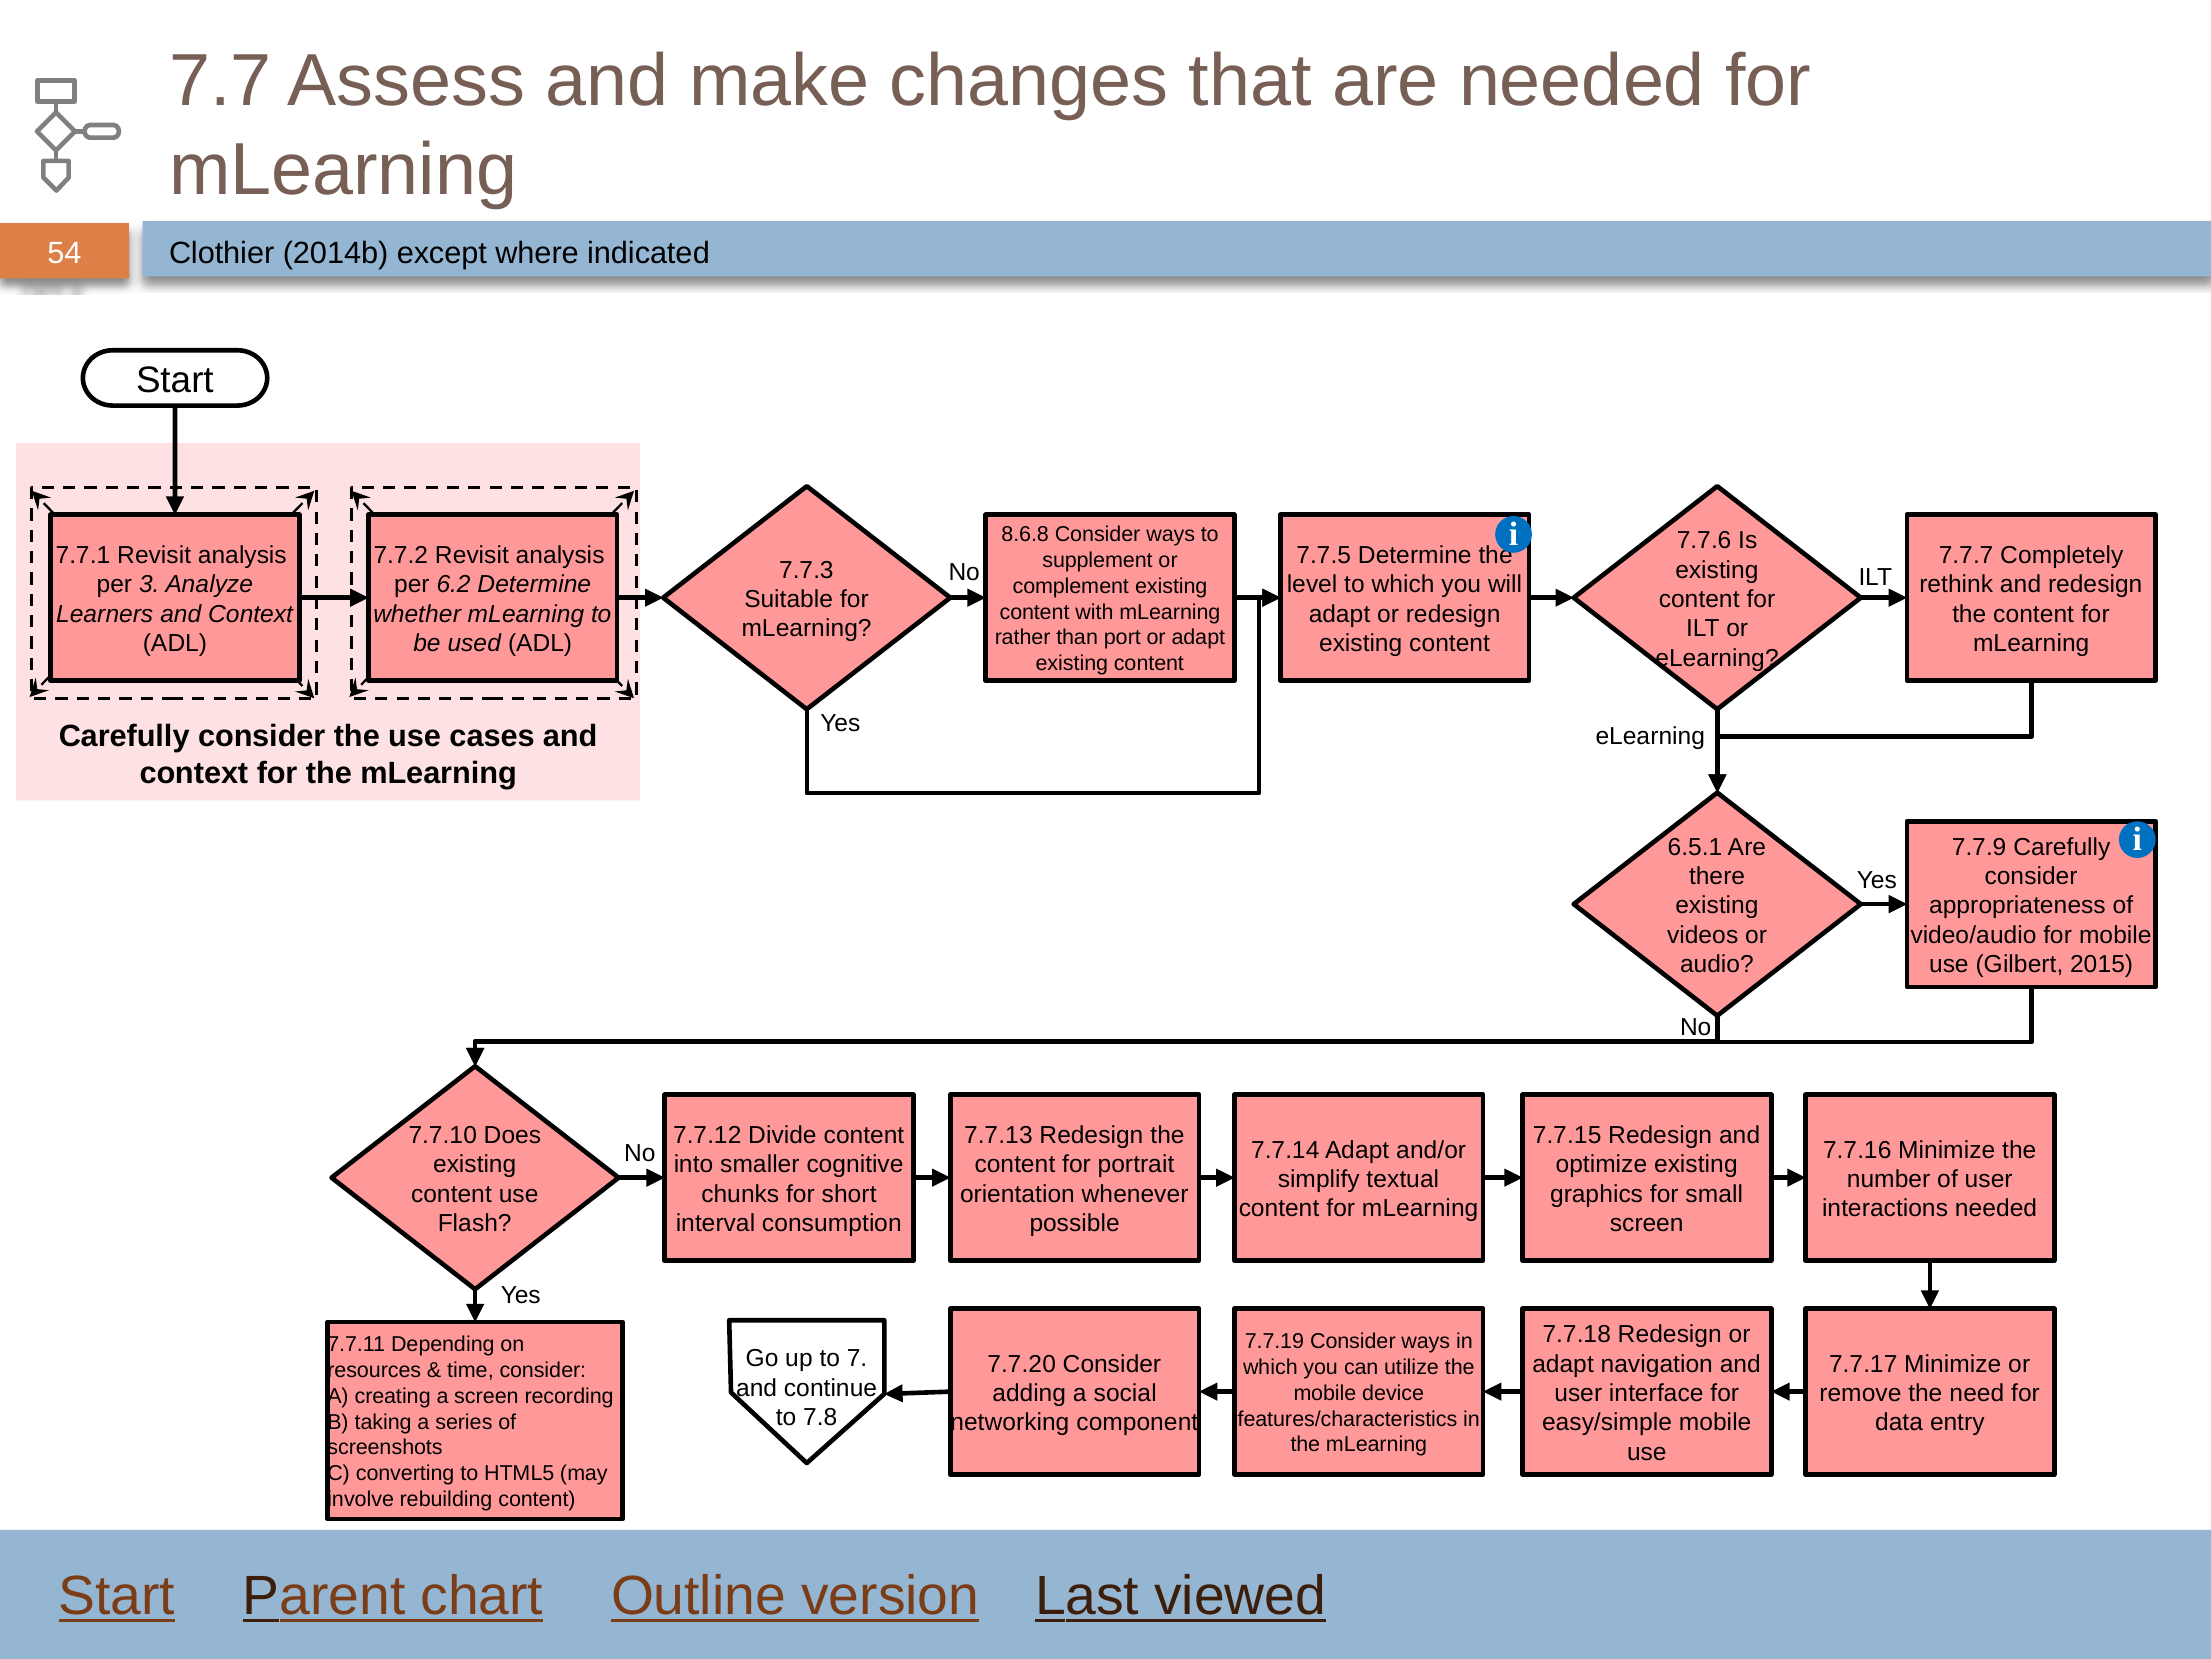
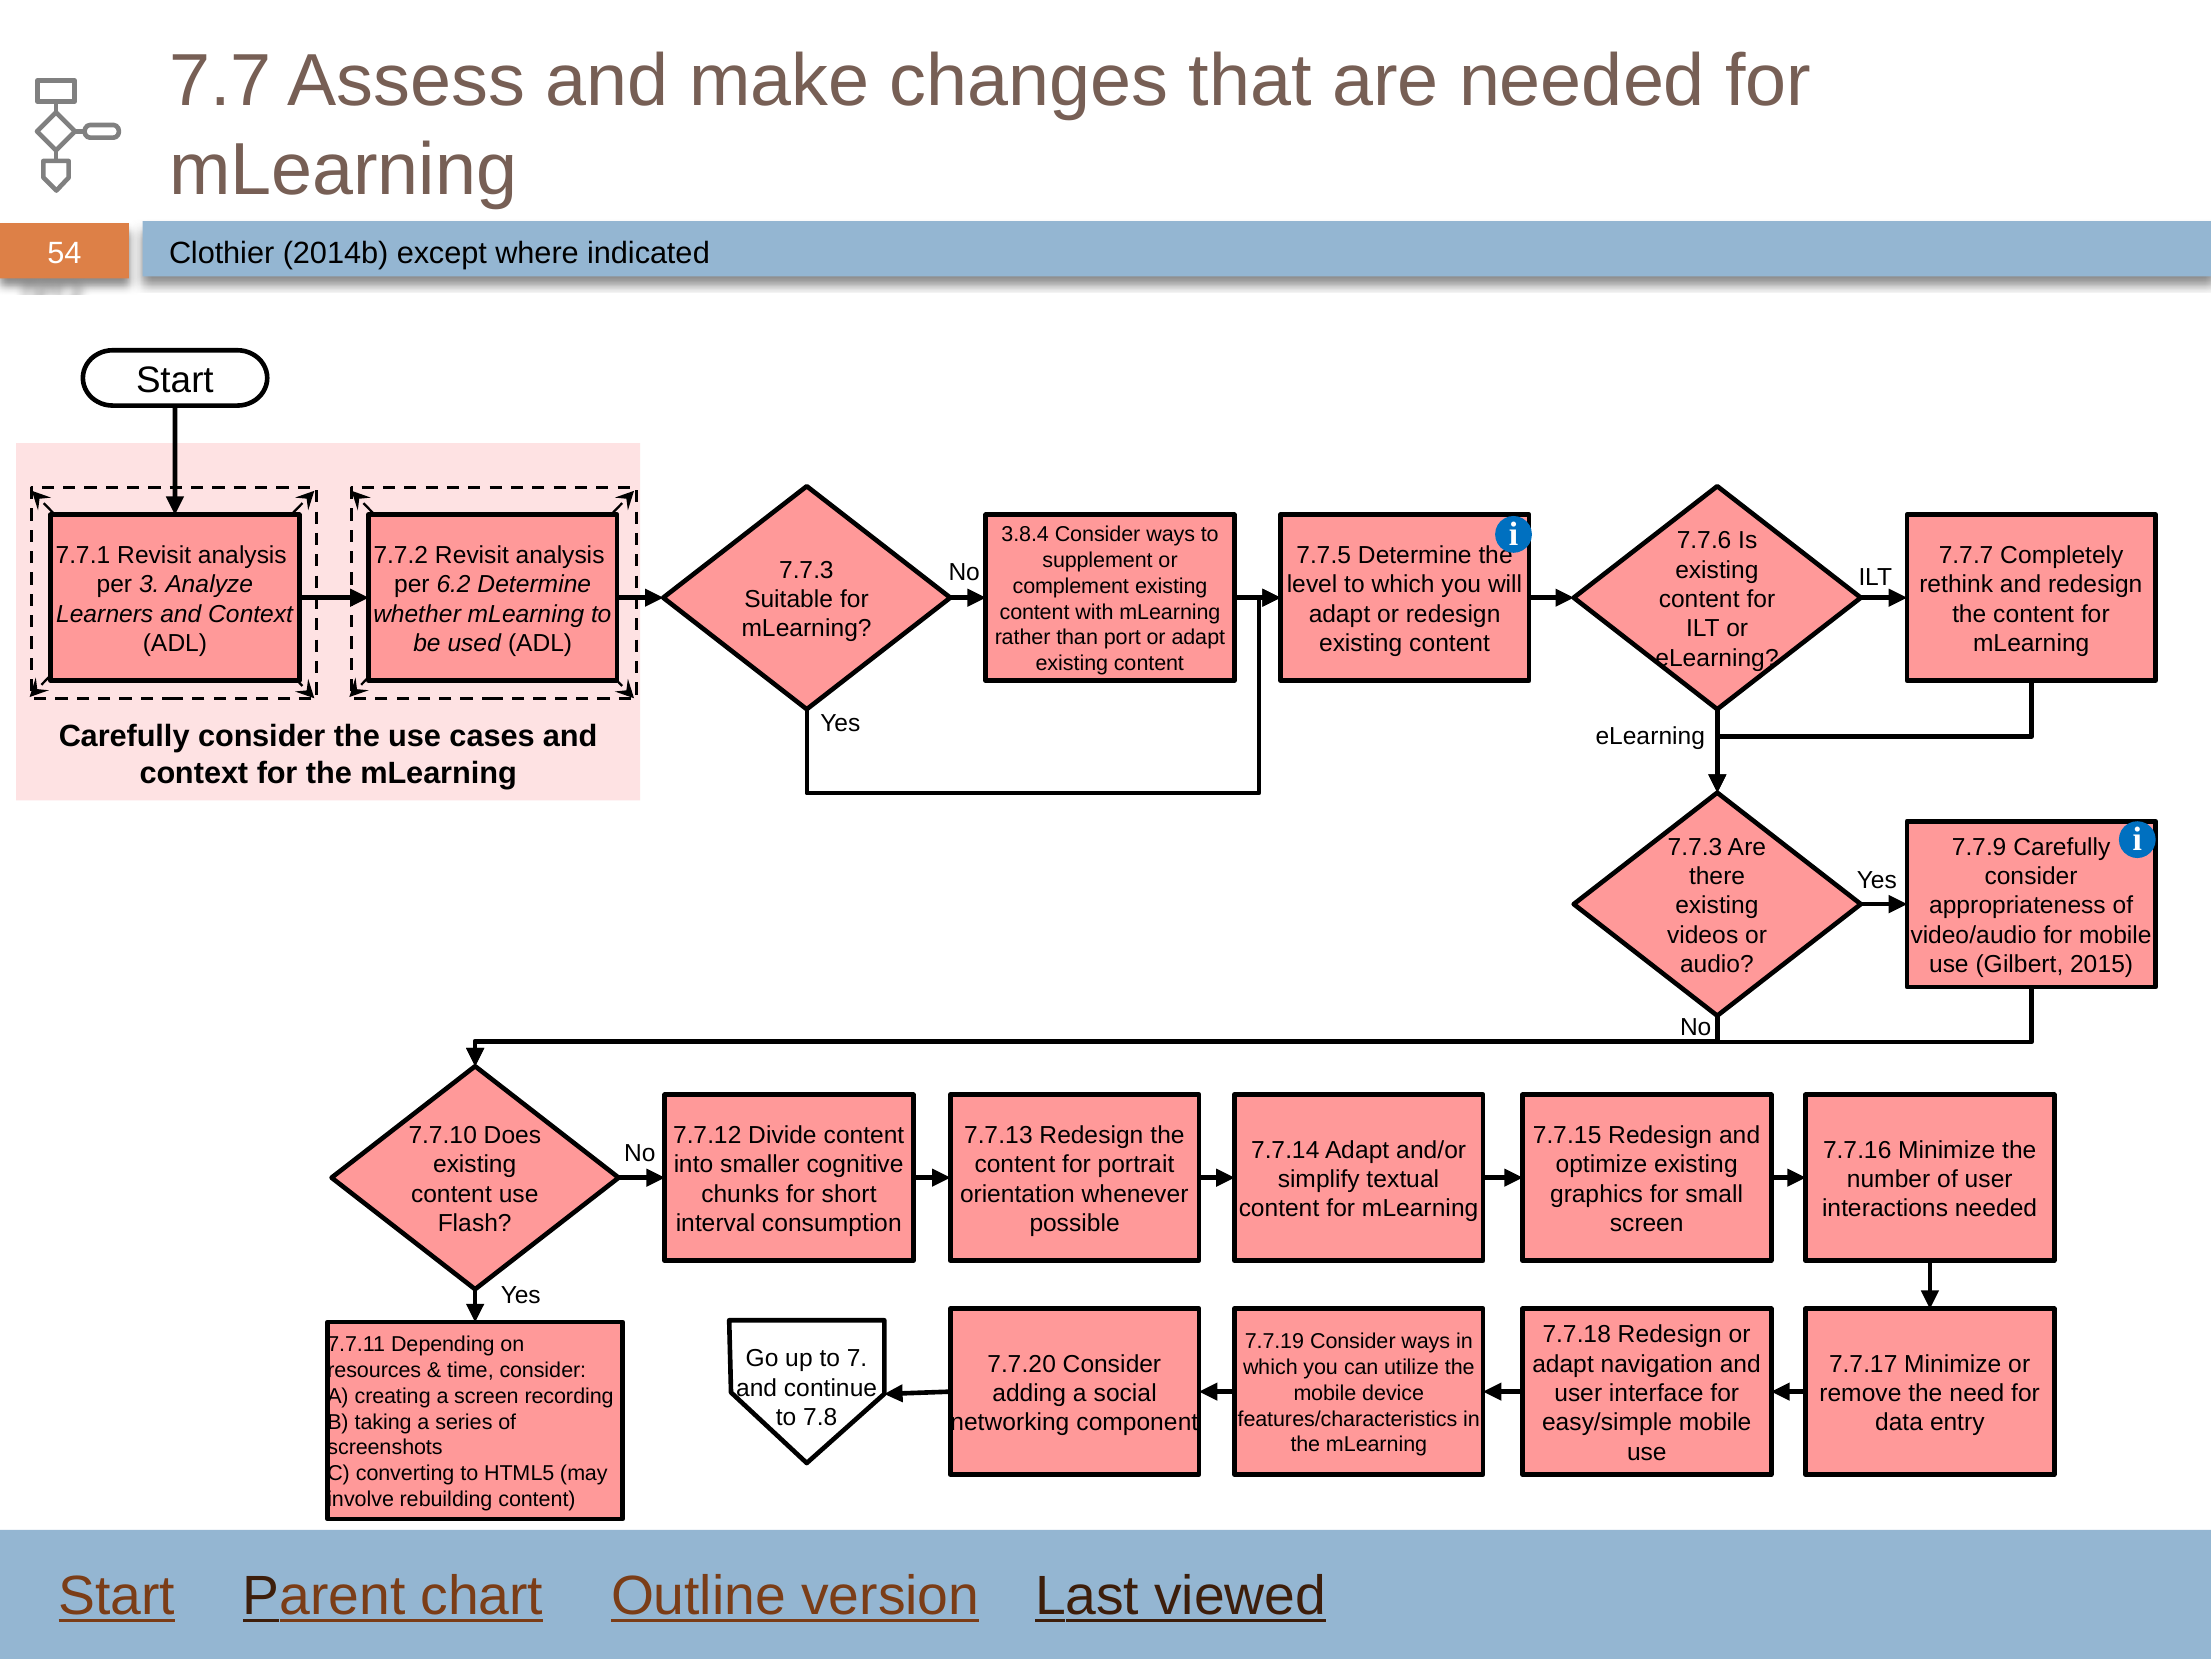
8.6.8: 8.6.8 -> 3.8.4 (1025, 535)
6.5.1: 6.5.1 -> 7.7.3 (1695, 847)
